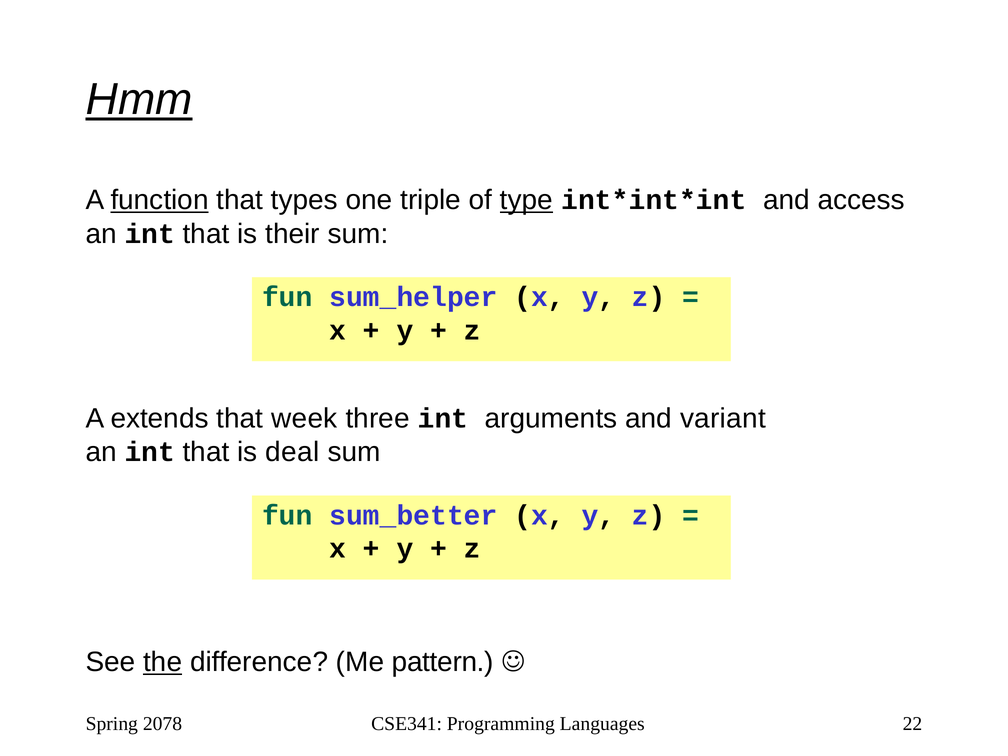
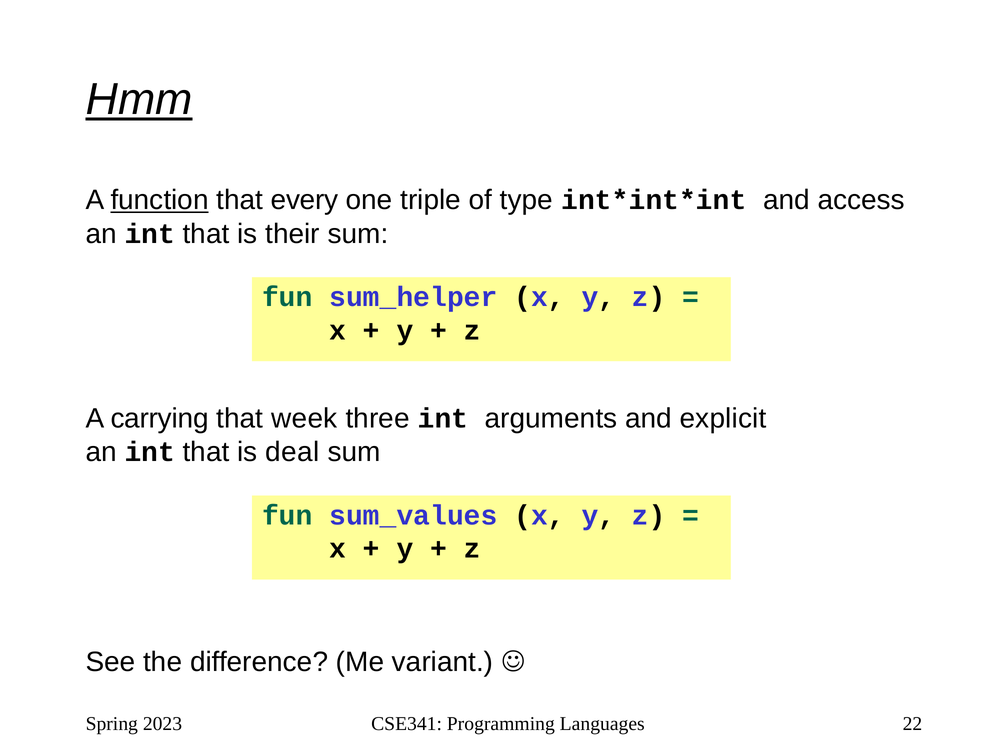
types: types -> every (305, 200)
type underline: present -> none (526, 200)
extends: extends -> carrying (160, 419)
variant: variant -> explicit (723, 419)
sum_better: sum_better -> sum_values (413, 516)
the underline: present -> none (163, 662)
pattern: pattern -> variant (443, 662)
2078: 2078 -> 2023 (162, 724)
